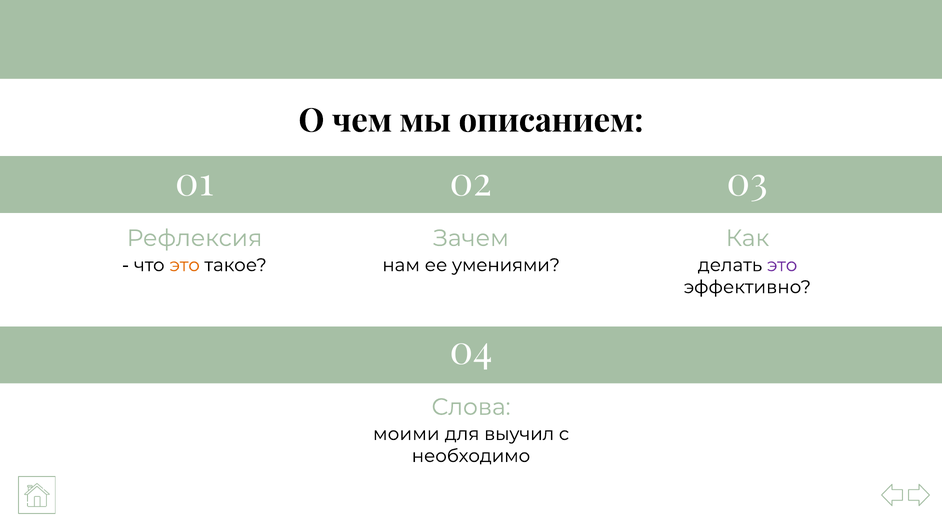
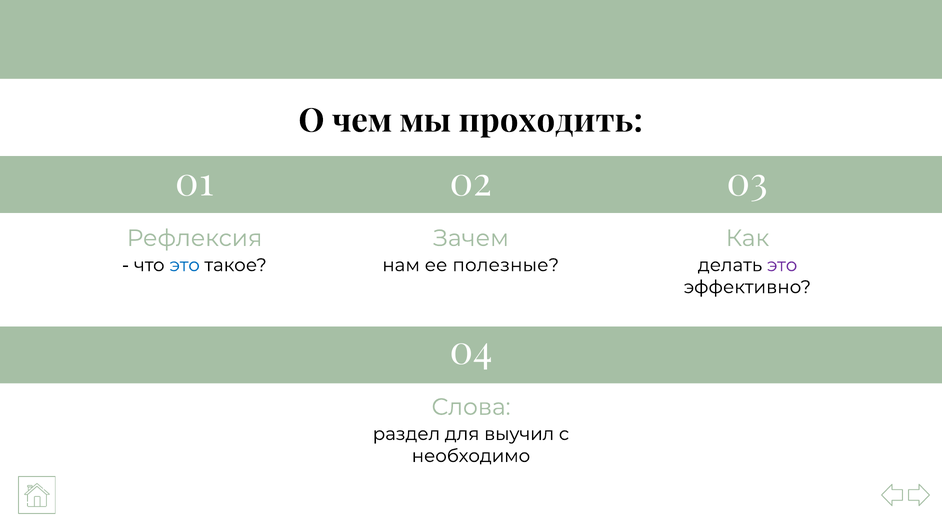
описанием: описанием -> проходить (551, 121)
это colour: orange -> blue (185, 265)
умениями: умениями -> полезные (506, 265)
моими: моими -> раздел (406, 434)
